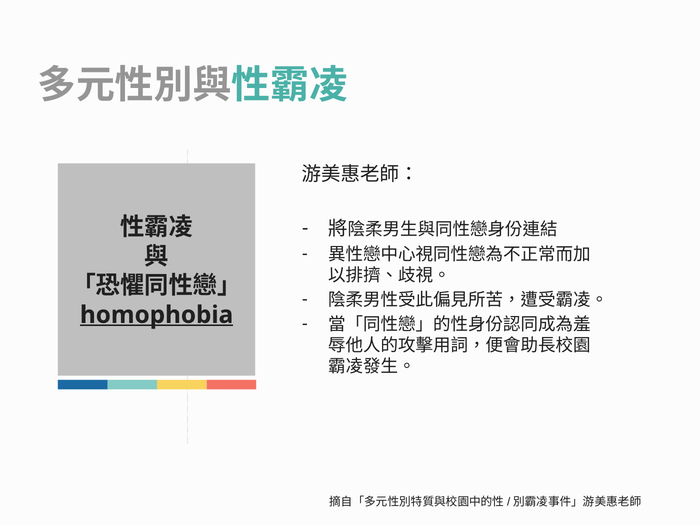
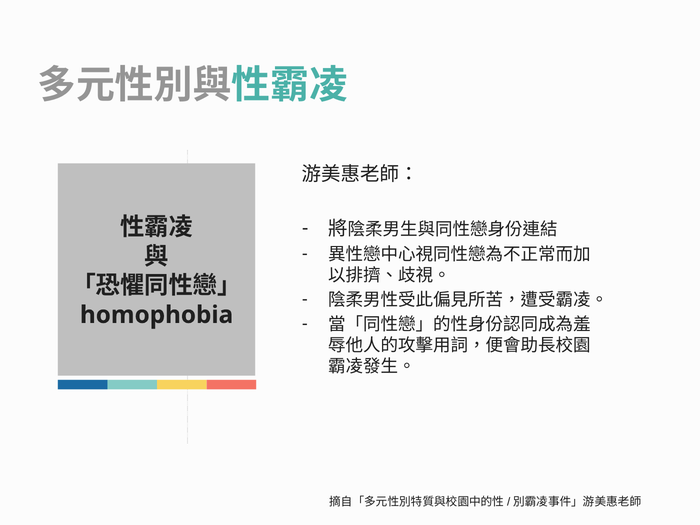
homophobia underline: present -> none (157, 315)
